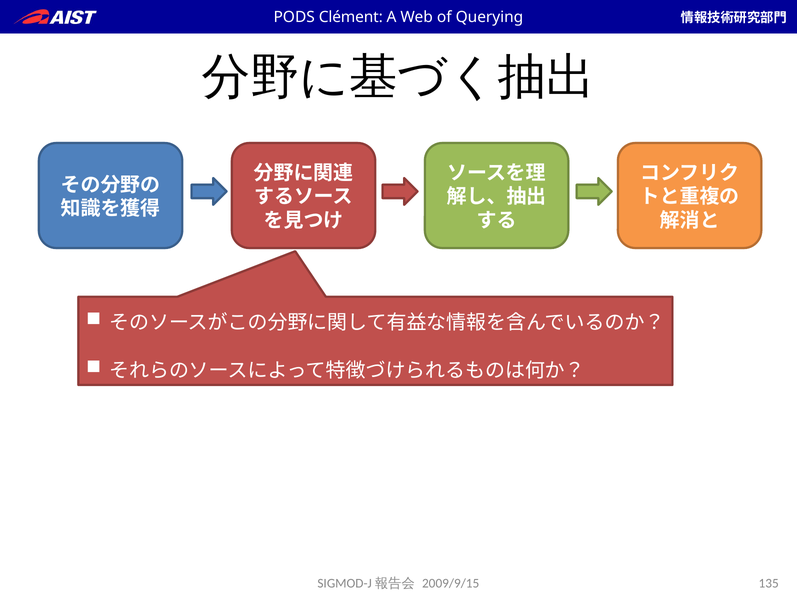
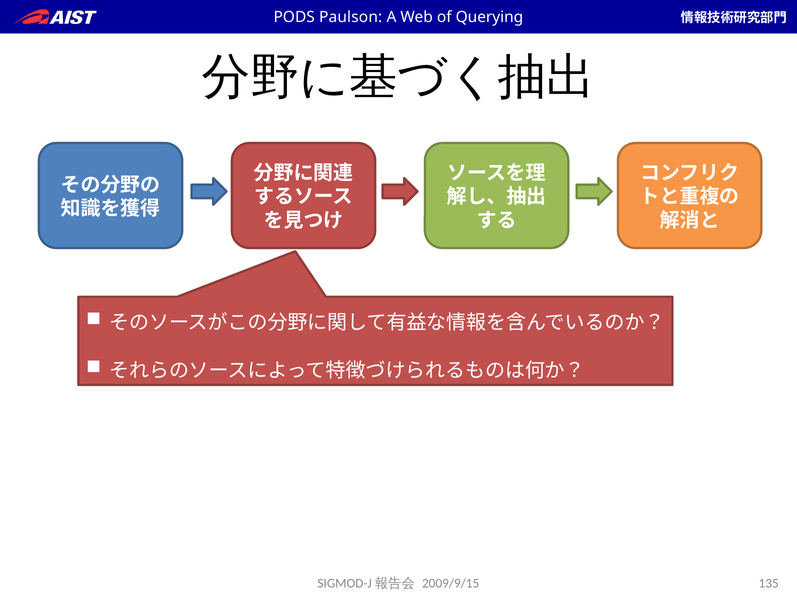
Clément: Clément -> Paulson (351, 17)
